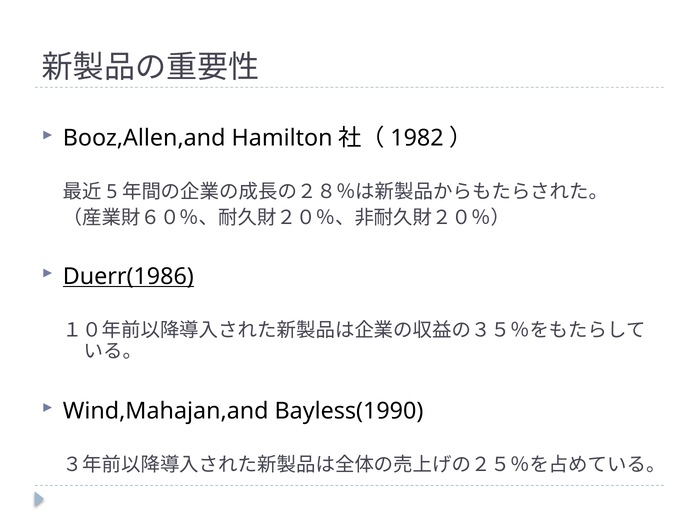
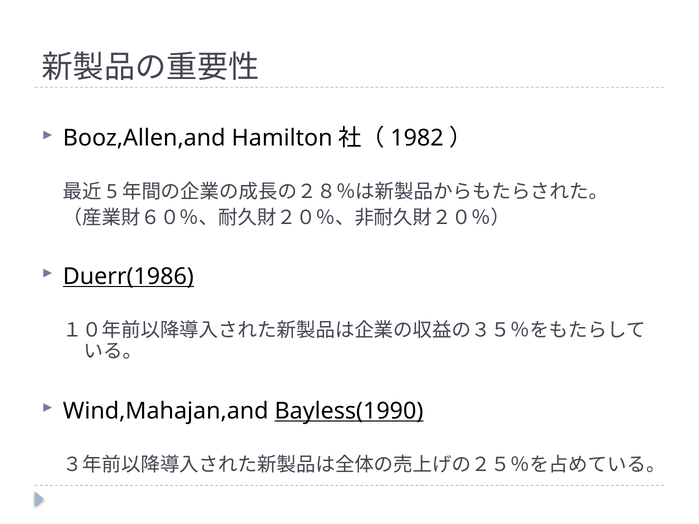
Bayless(1990 underline: none -> present (349, 411)
